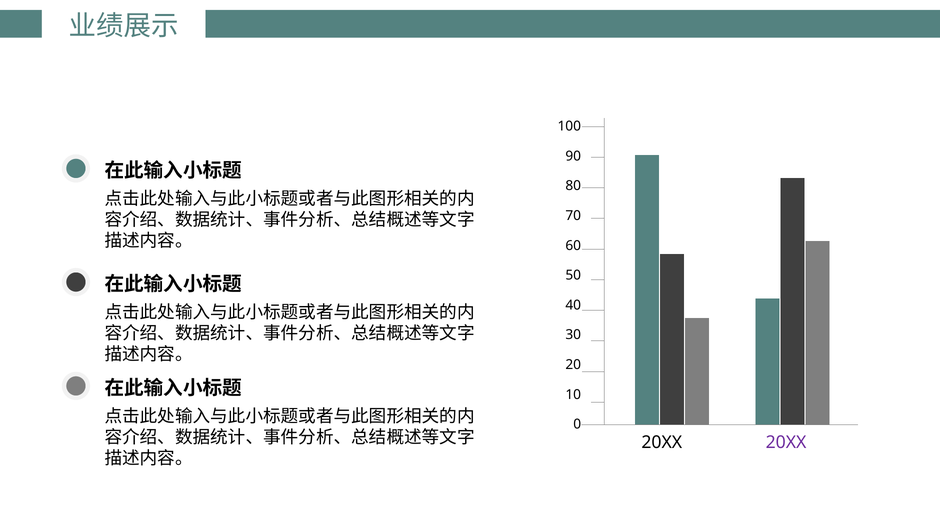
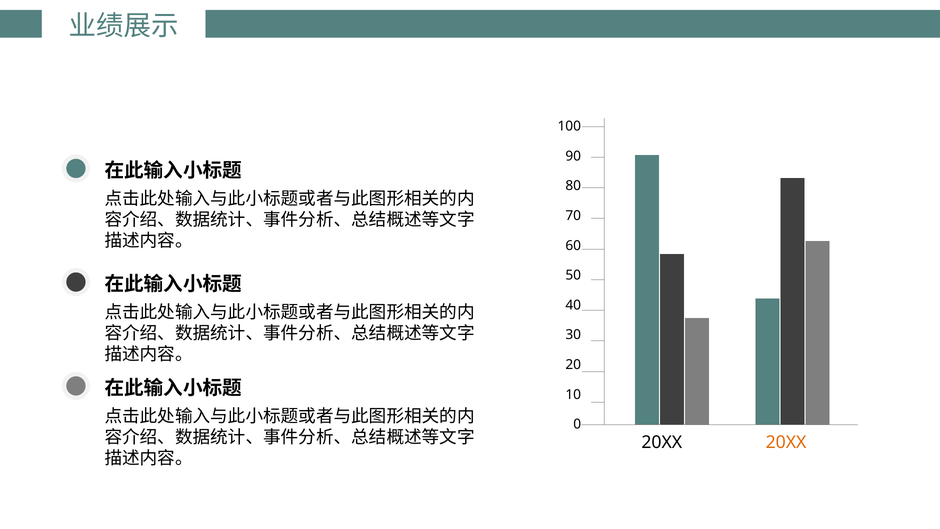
20XX colour: purple -> orange (786, 442)
